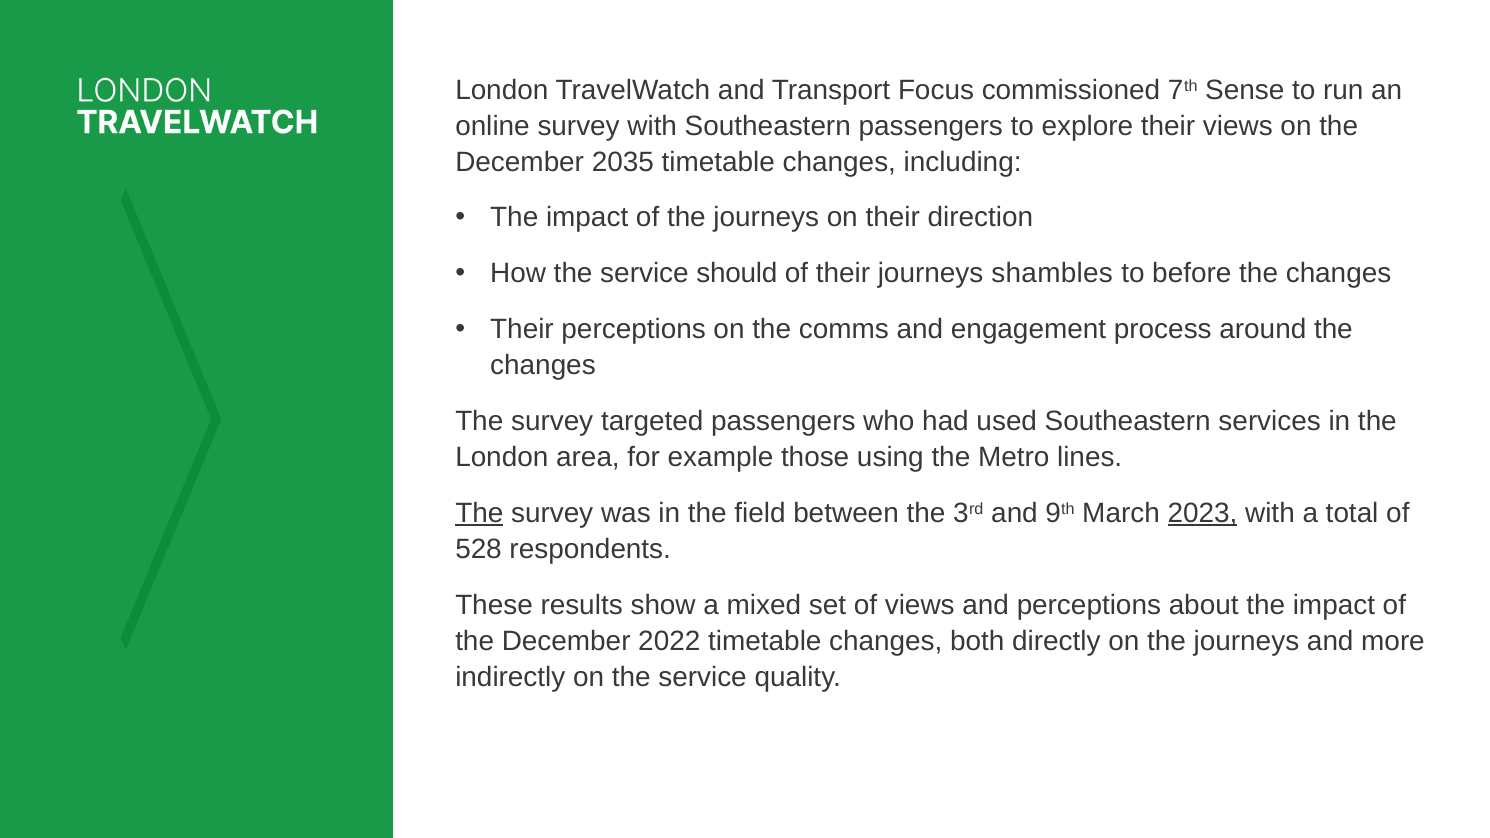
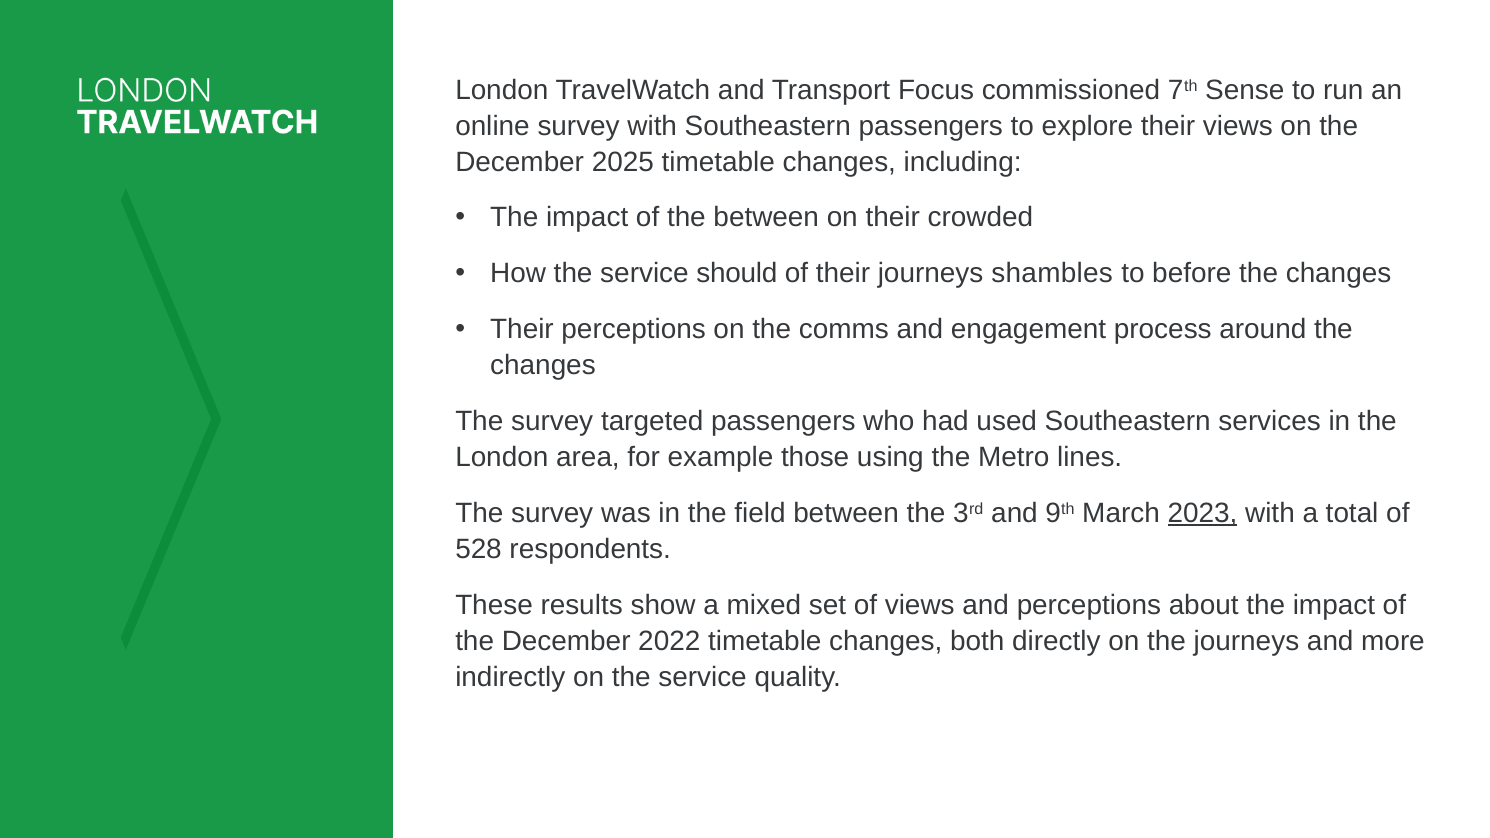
2035: 2035 -> 2025 (623, 162)
of the journeys: journeys -> between (766, 218)
direction: direction -> crowded (980, 218)
The underline: present -> none (479, 513)
